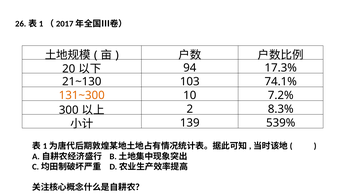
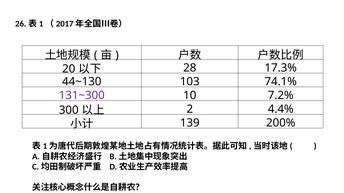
94: 94 -> 28 (190, 68)
21~130: 21~130 -> 44~130 (82, 82)
131~300 colour: orange -> purple (82, 96)
8.3%: 8.3% -> 4.4% (281, 109)
539%: 539% -> 200% (281, 123)
